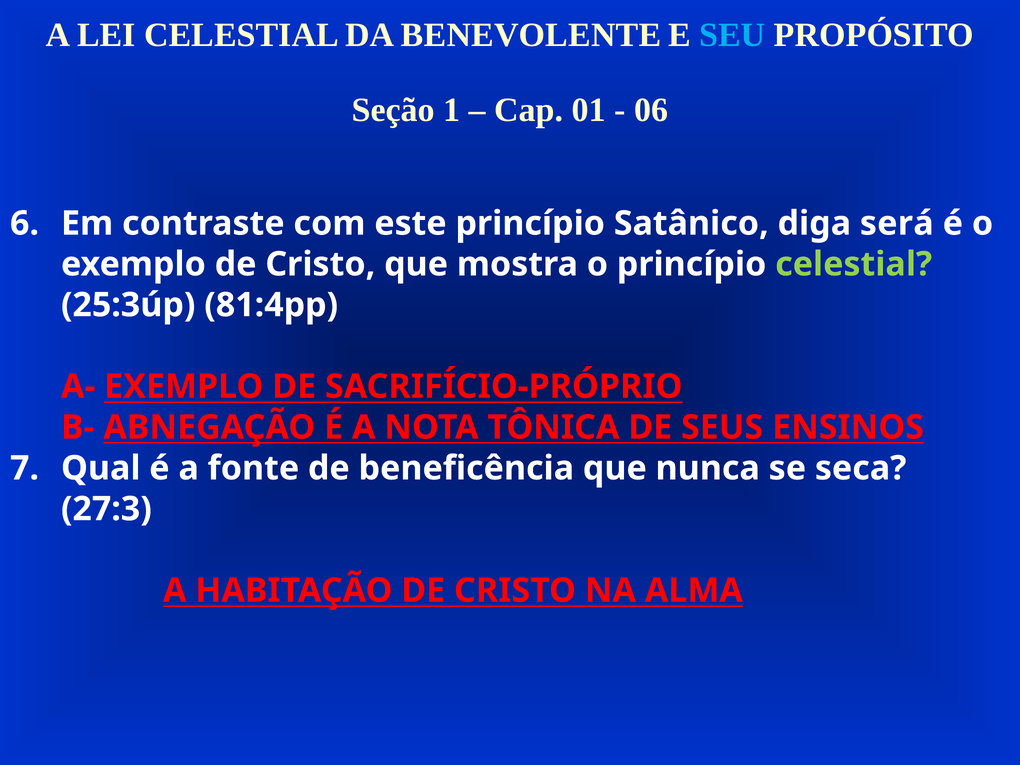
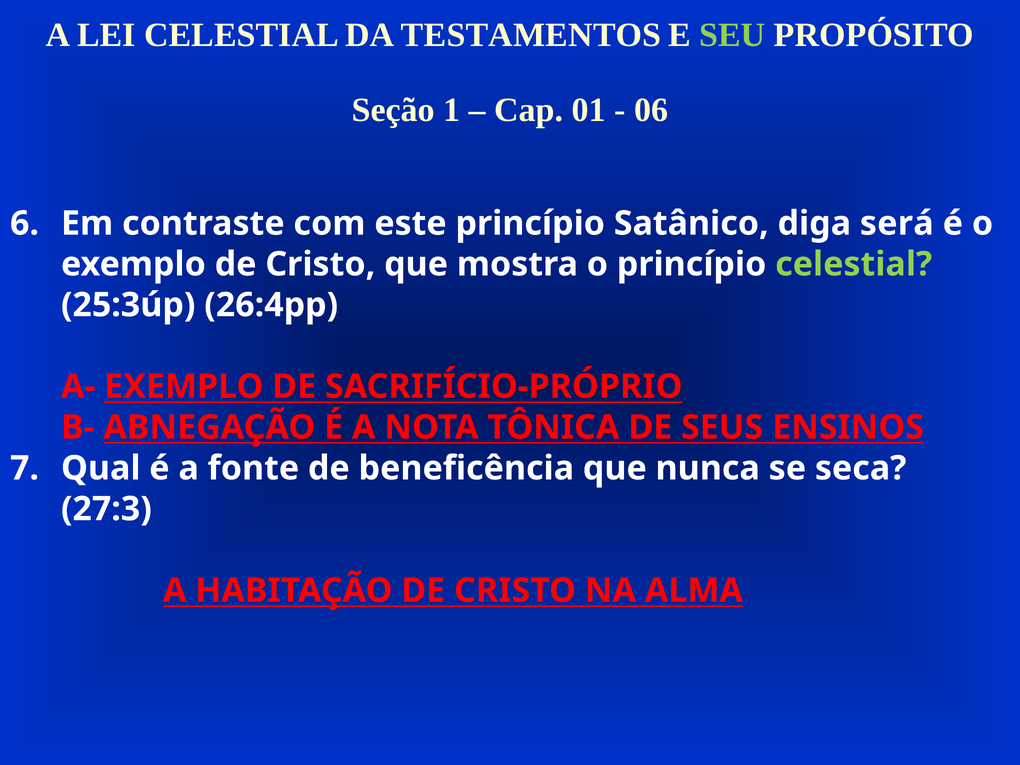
BENEVOLENTE: BENEVOLENTE -> TESTAMENTOS (531, 35)
SEU colour: light blue -> light green (732, 35)
81:4pp: 81:4pp -> 26:4pp (271, 305)
